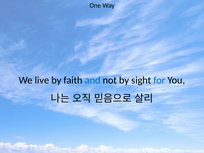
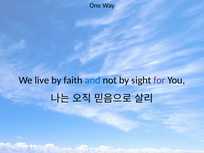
for colour: blue -> purple (159, 80)
